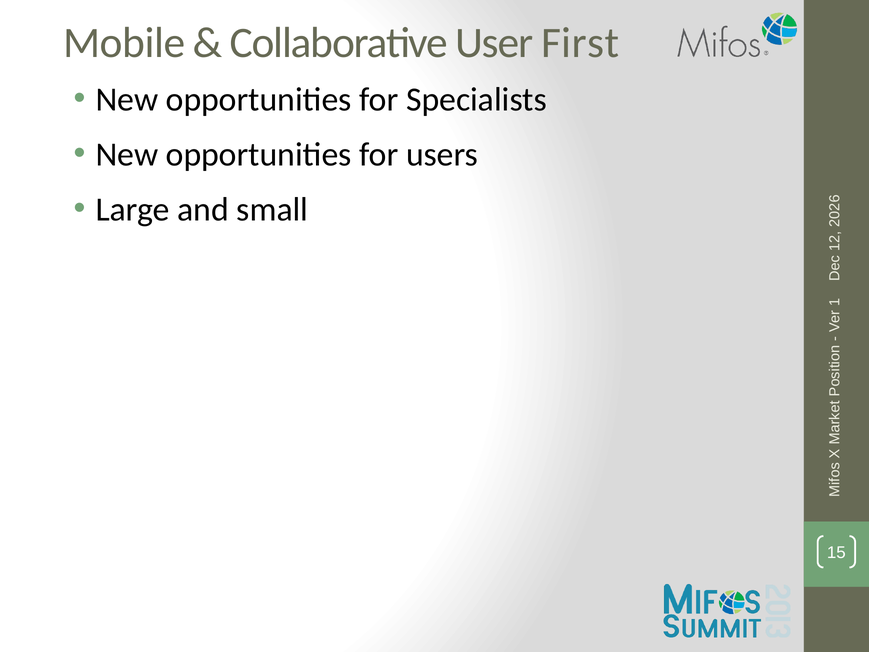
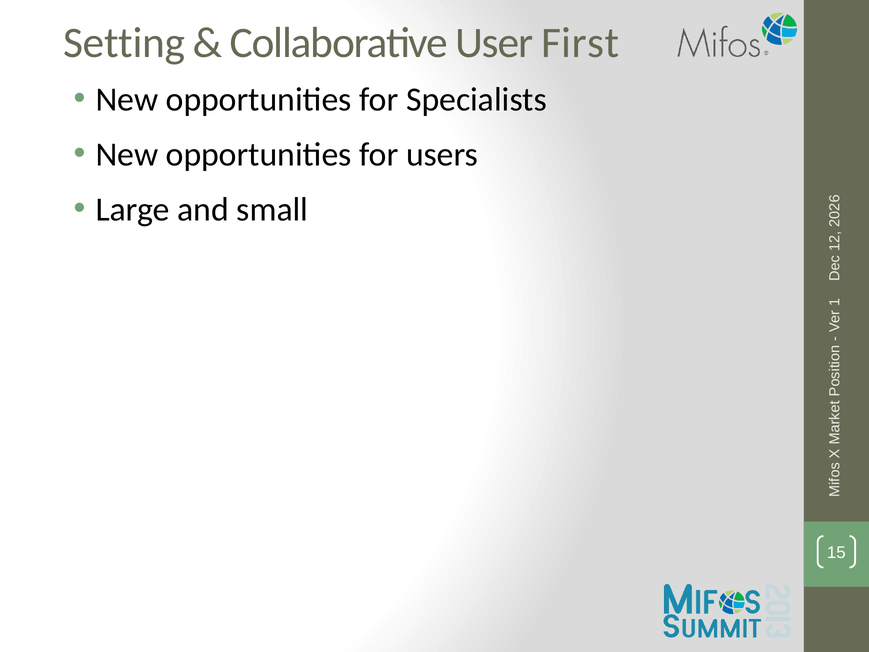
Mobile: Mobile -> Setting (124, 43)
